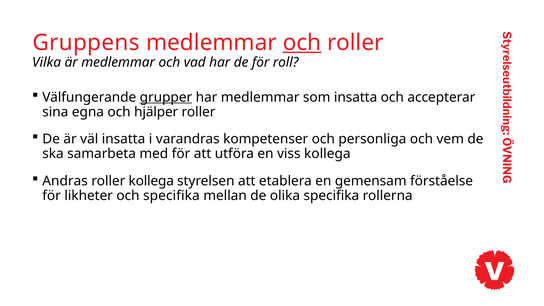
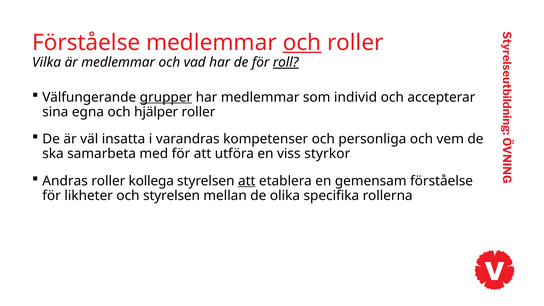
Gruppens: Gruppens -> Förståelse (86, 43)
roll underline: none -> present (286, 62)
som insatta: insatta -> individ (356, 97)
viss kollega: kollega -> styrkor (327, 154)
att underline: none -> present (247, 181)
och specifika: specifika -> styrelsen (172, 196)
